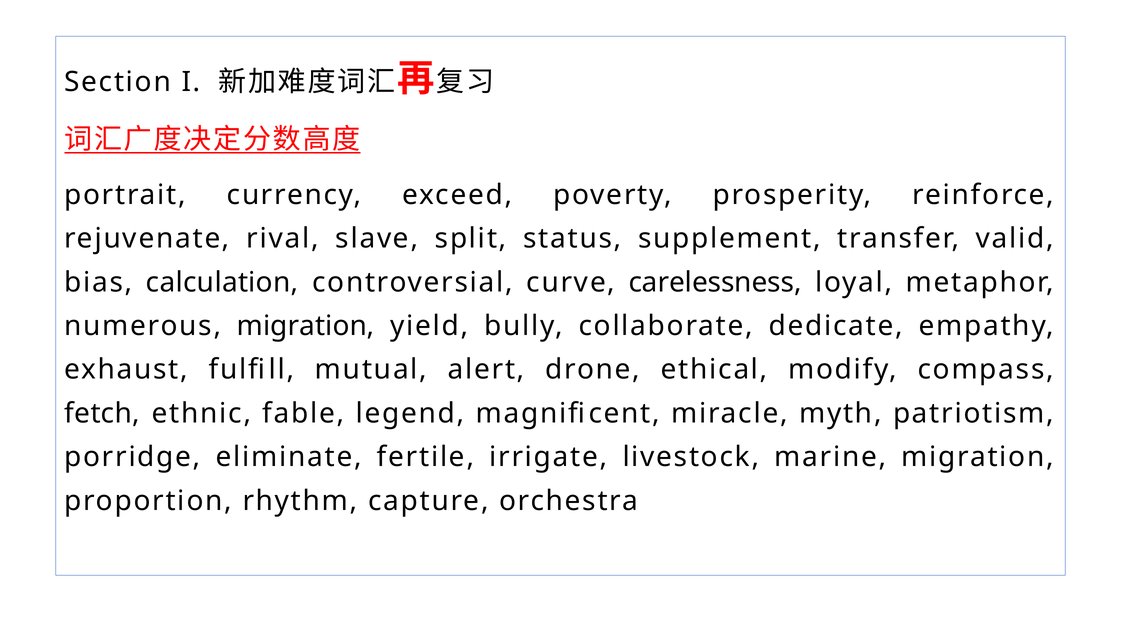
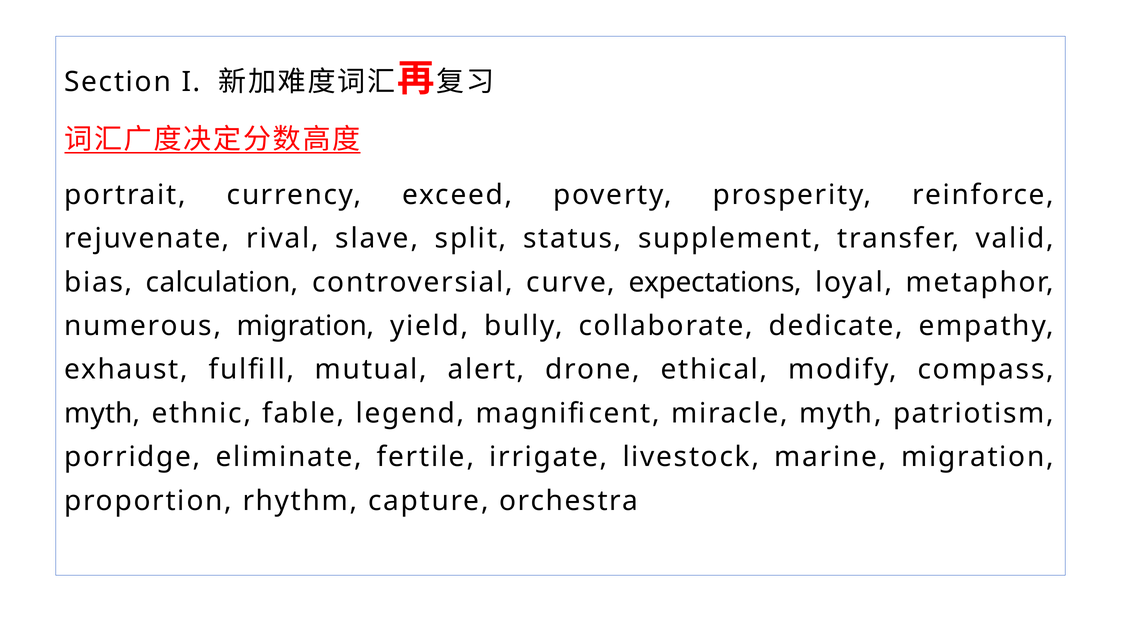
carelessness: carelessness -> expectations (715, 282)
fetch: fetch -> myth (102, 414)
